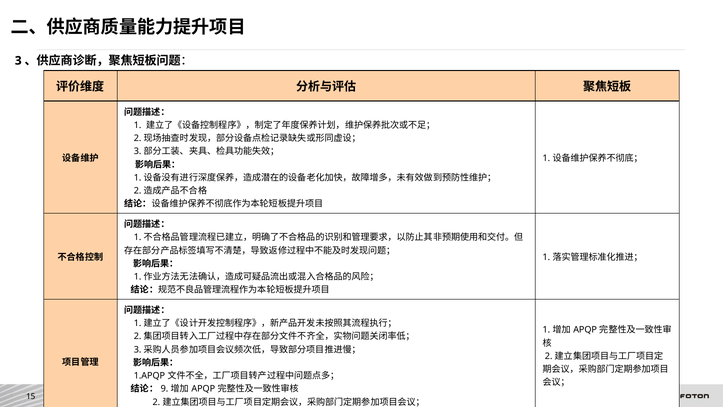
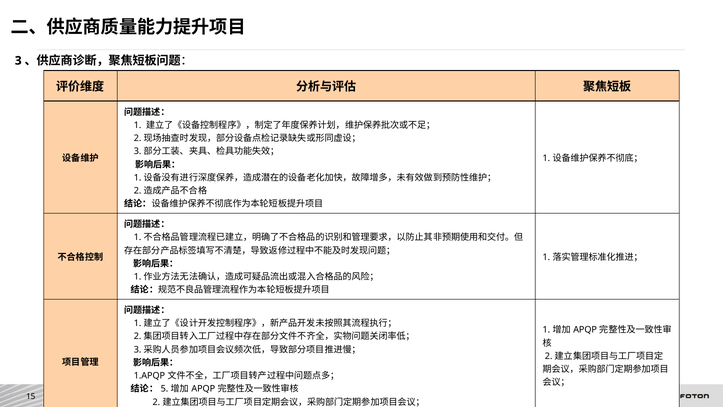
9: 9 -> 5 (164, 389)
